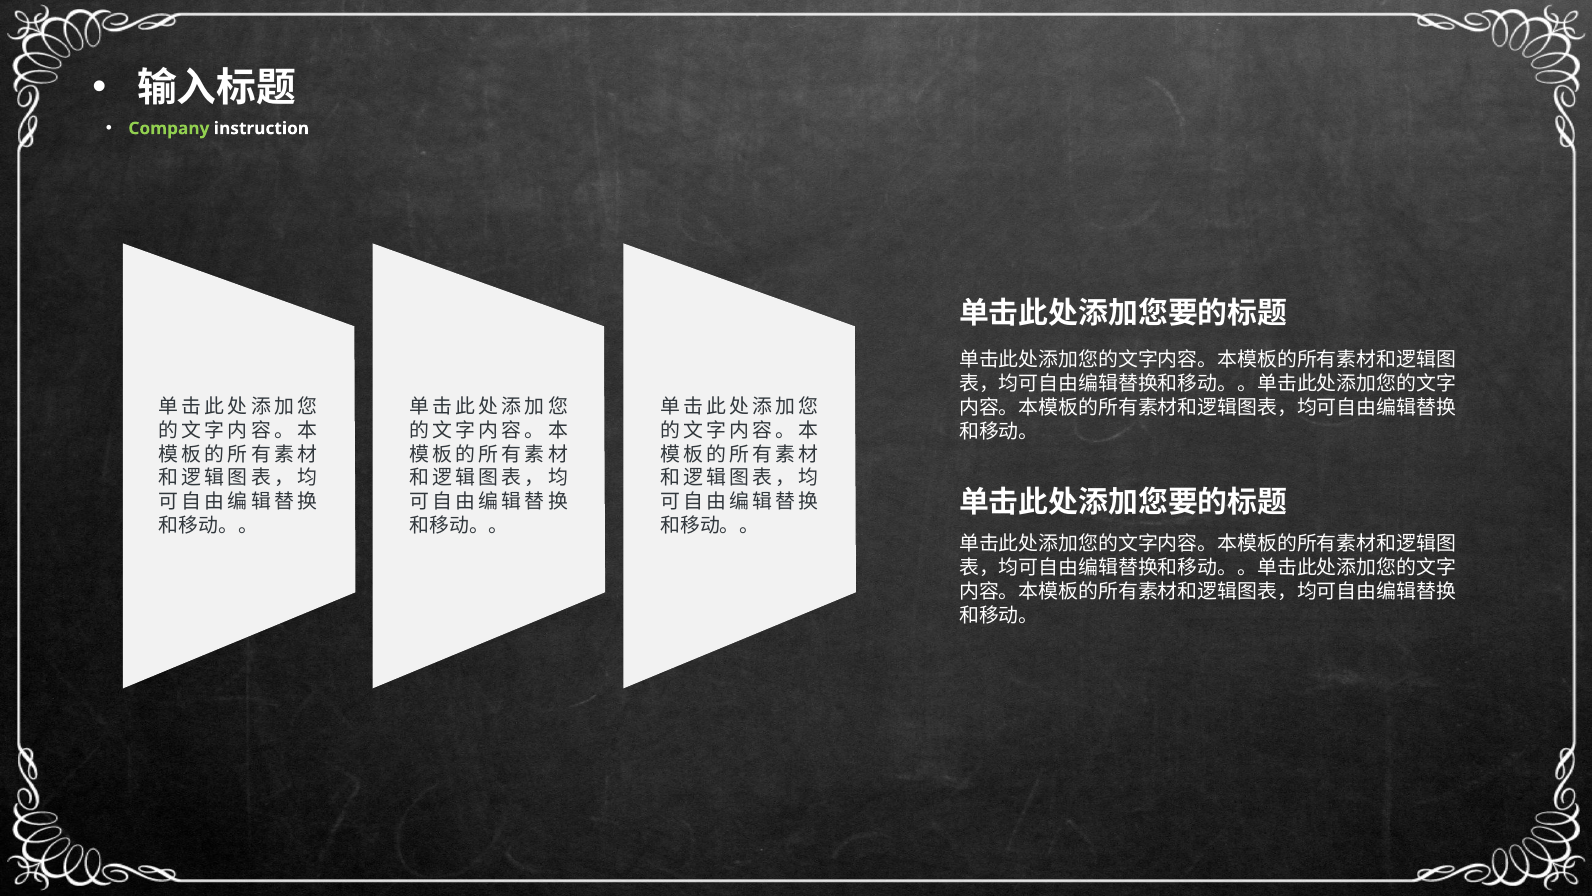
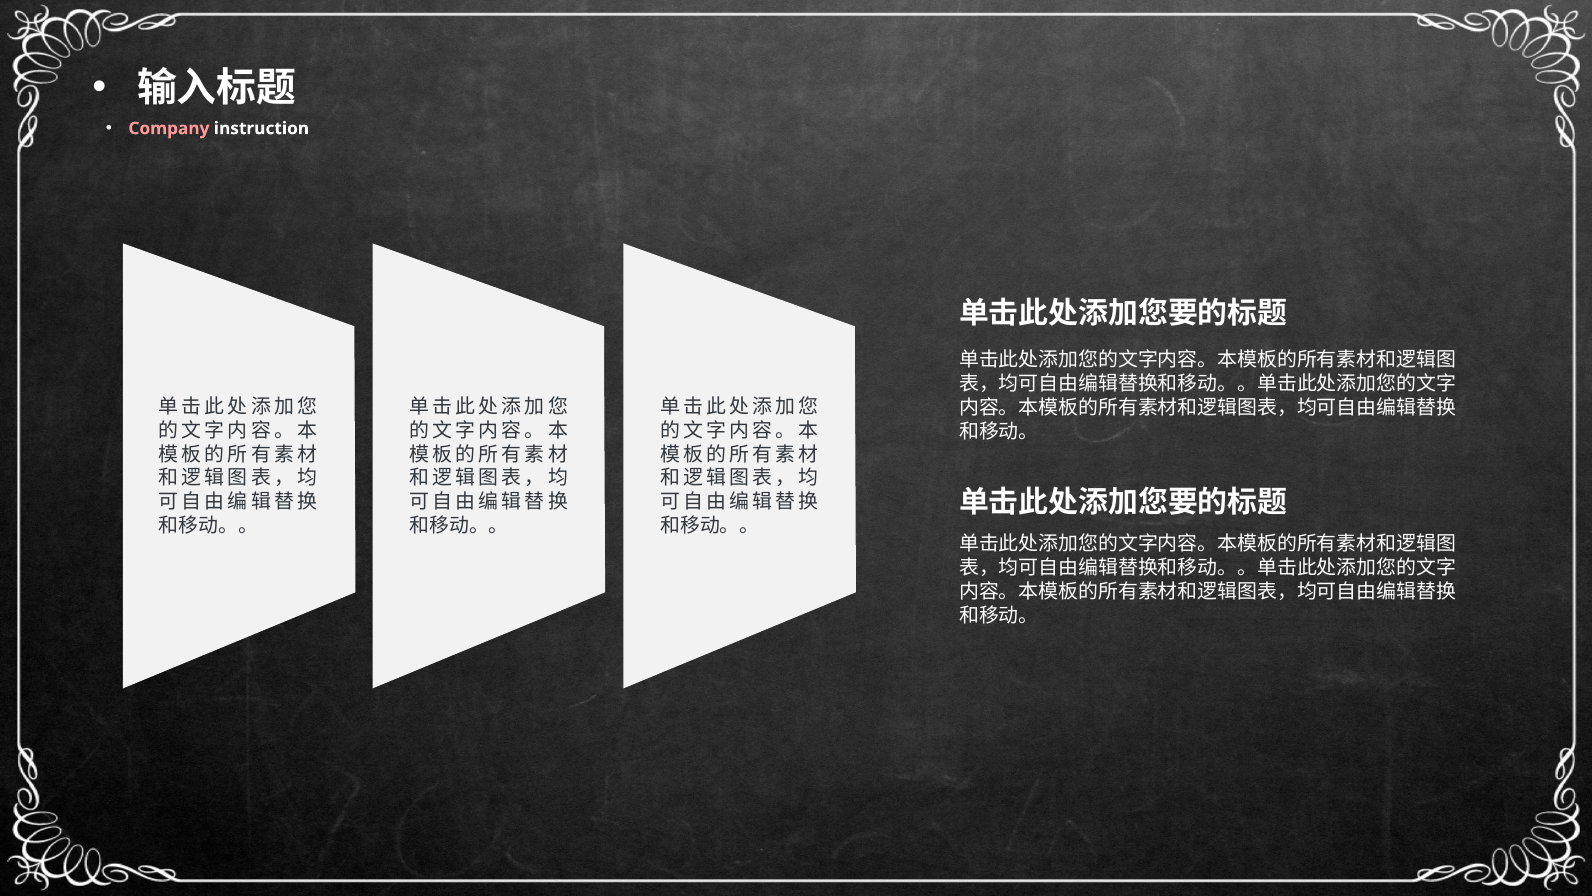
Company colour: light green -> pink (169, 128)
